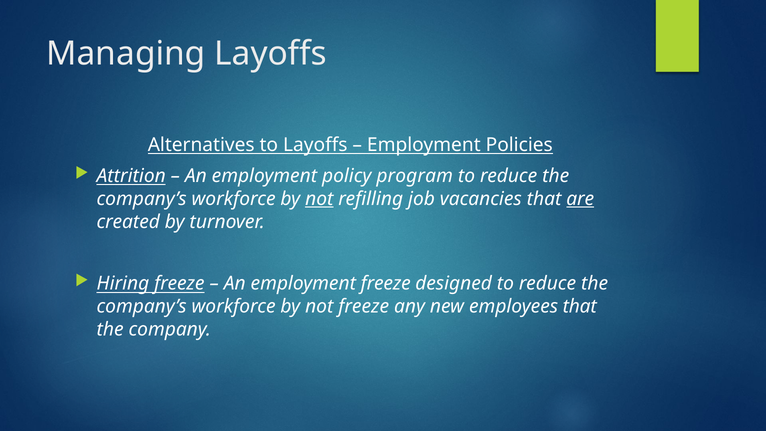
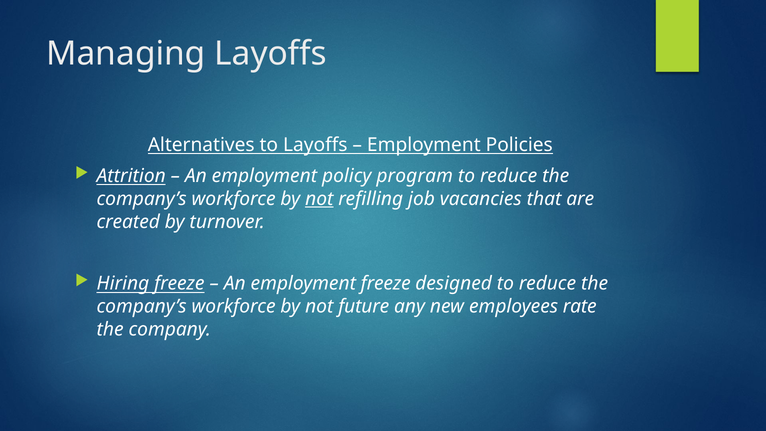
are underline: present -> none (580, 199)
not freeze: freeze -> future (364, 307)
employees that: that -> rate (580, 307)
